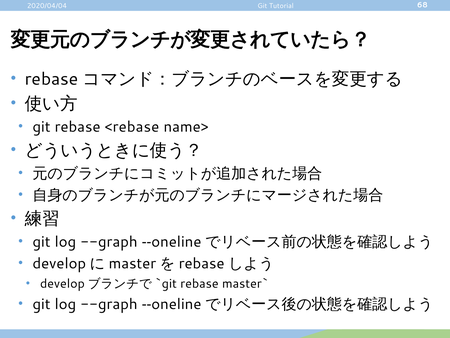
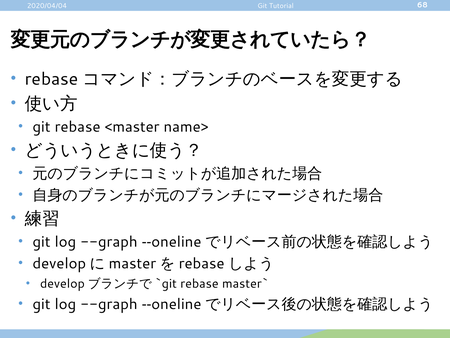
<rebase: <rebase -> <master (132, 127)
